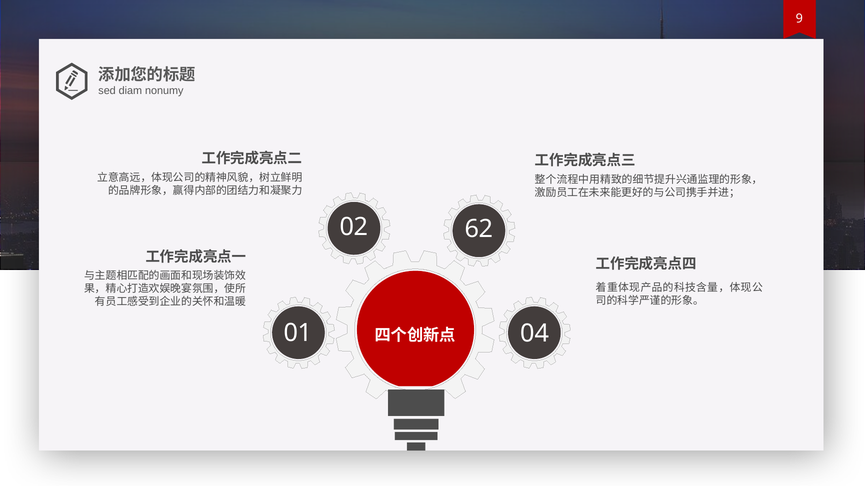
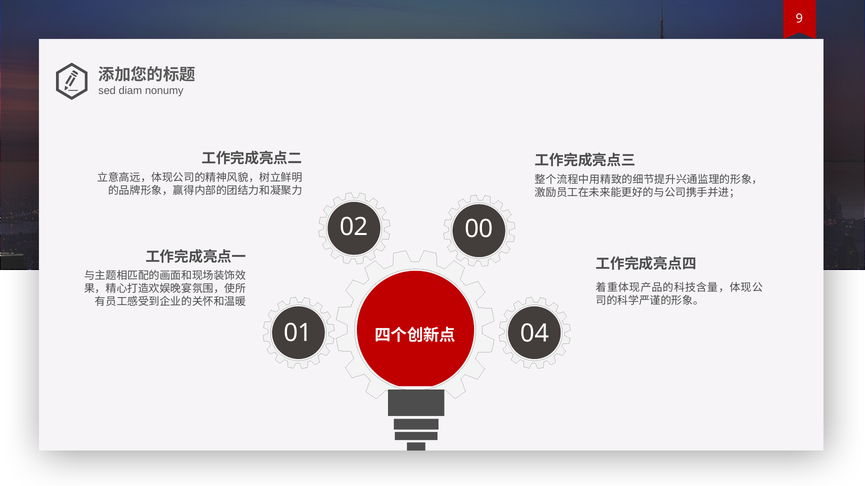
62: 62 -> 00 (479, 229)
